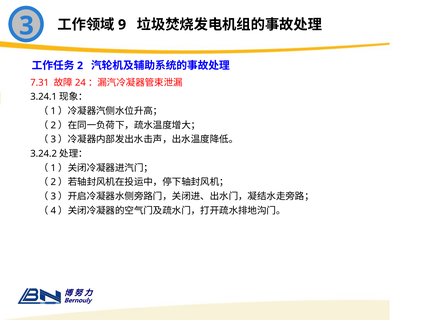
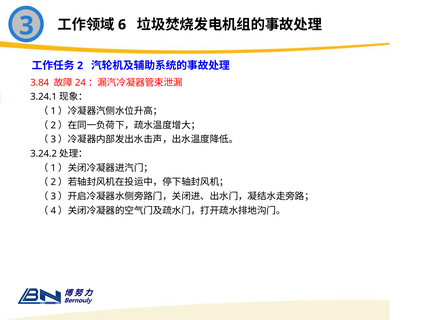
9: 9 -> 6 (122, 25)
7.31: 7.31 -> 3.84 (40, 83)
